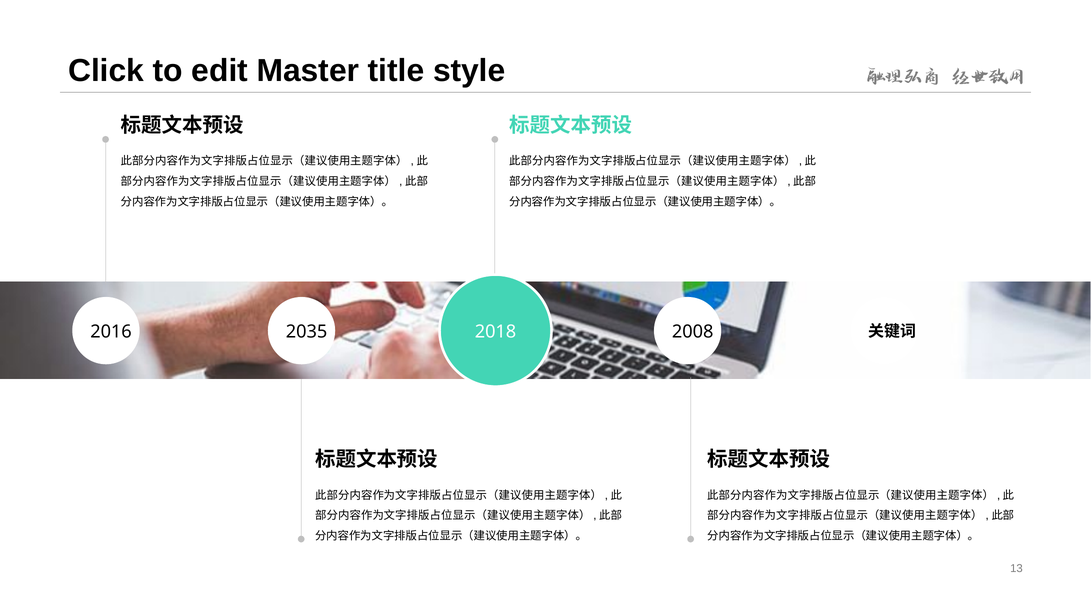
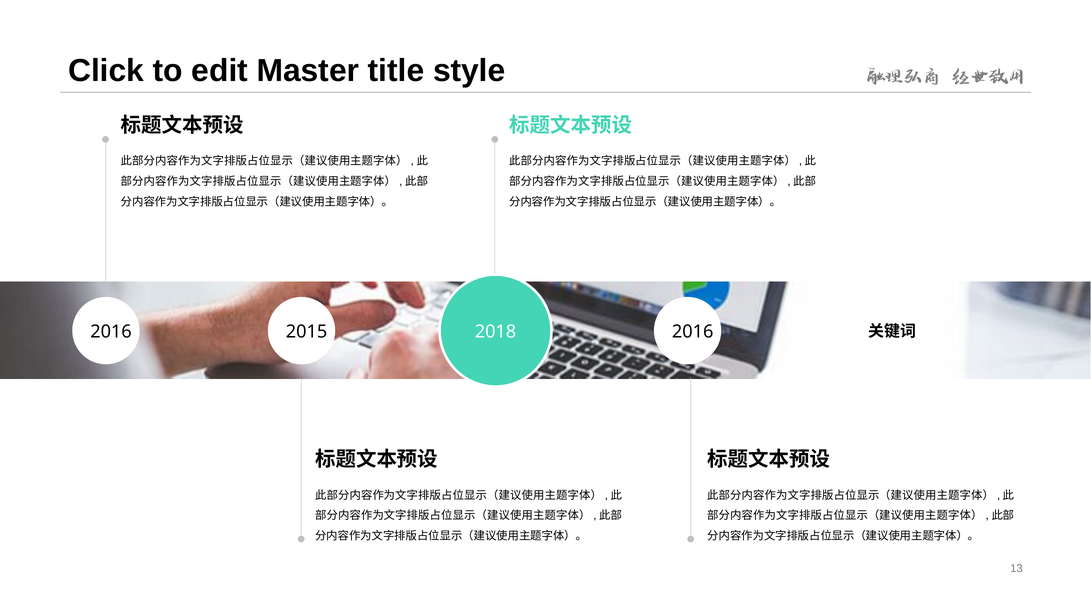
2035: 2035 -> 2015 (307, 332)
2018 2008: 2008 -> 2016 (693, 332)
